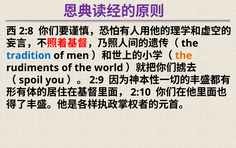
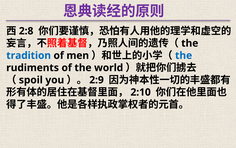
the colour: orange -> blue (184, 55)
